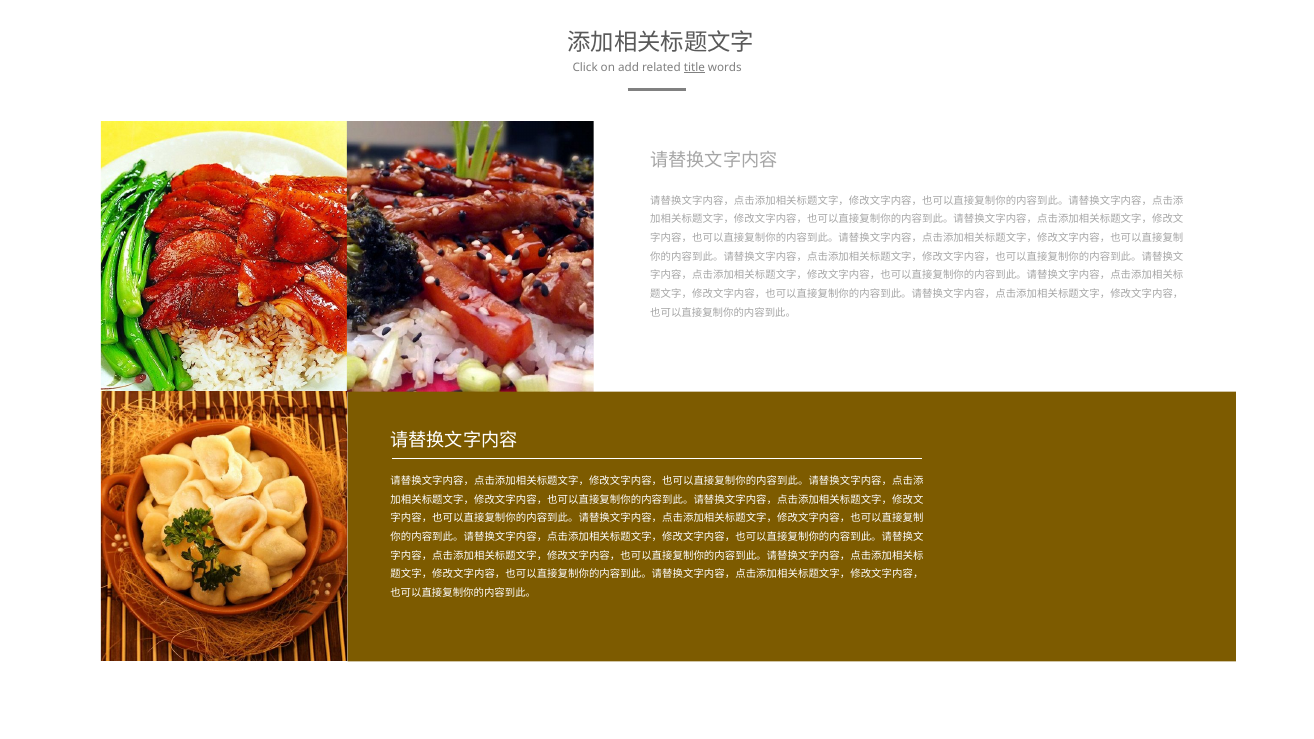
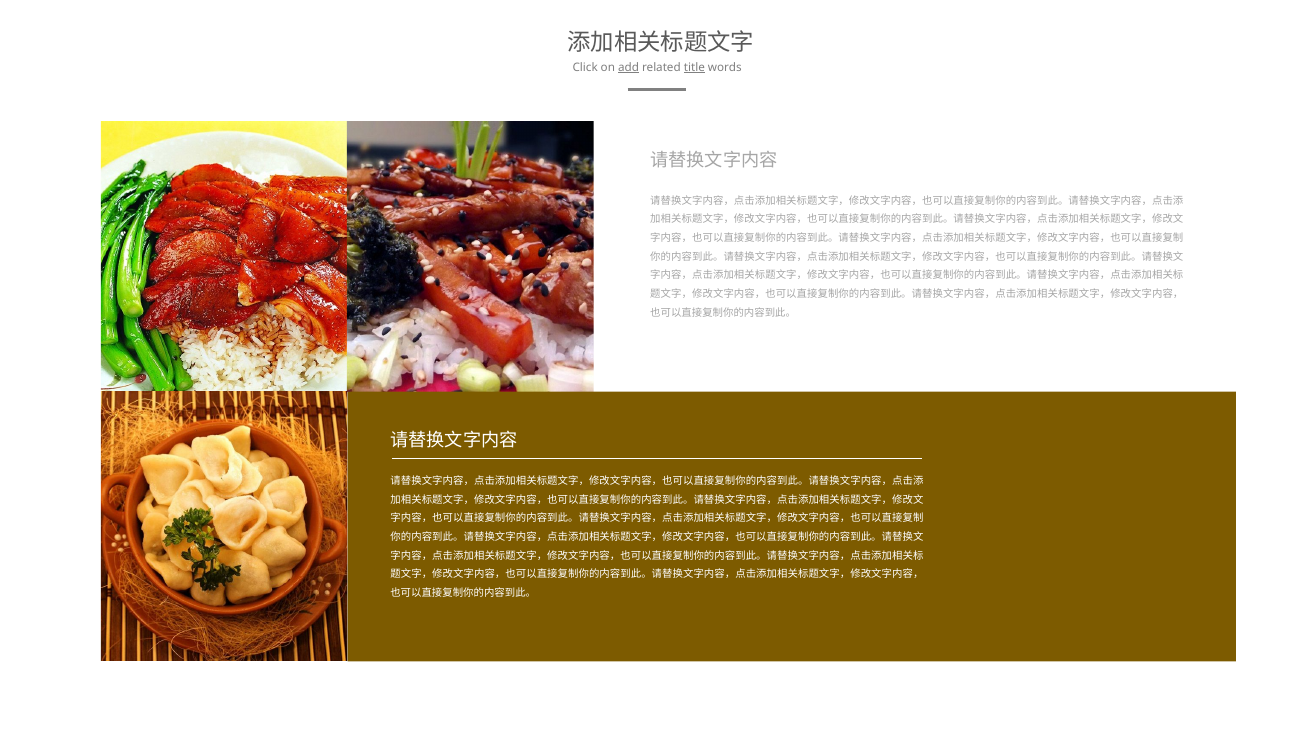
add underline: none -> present (629, 67)
